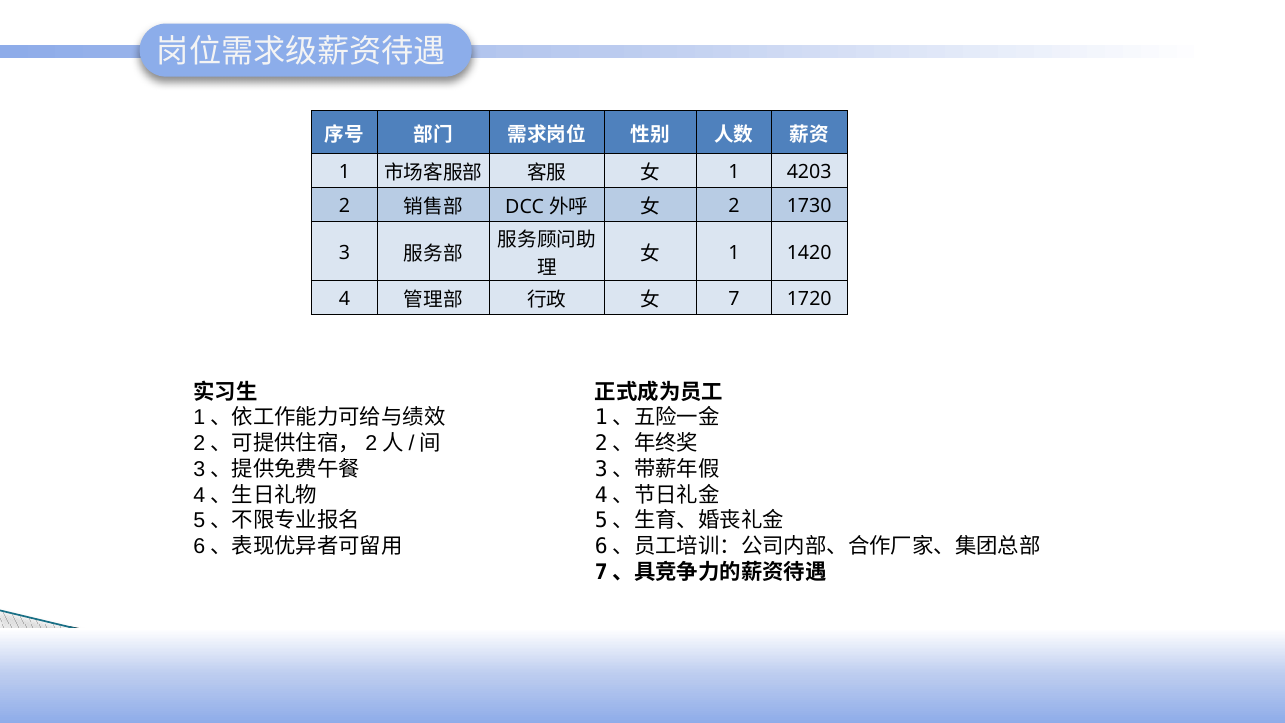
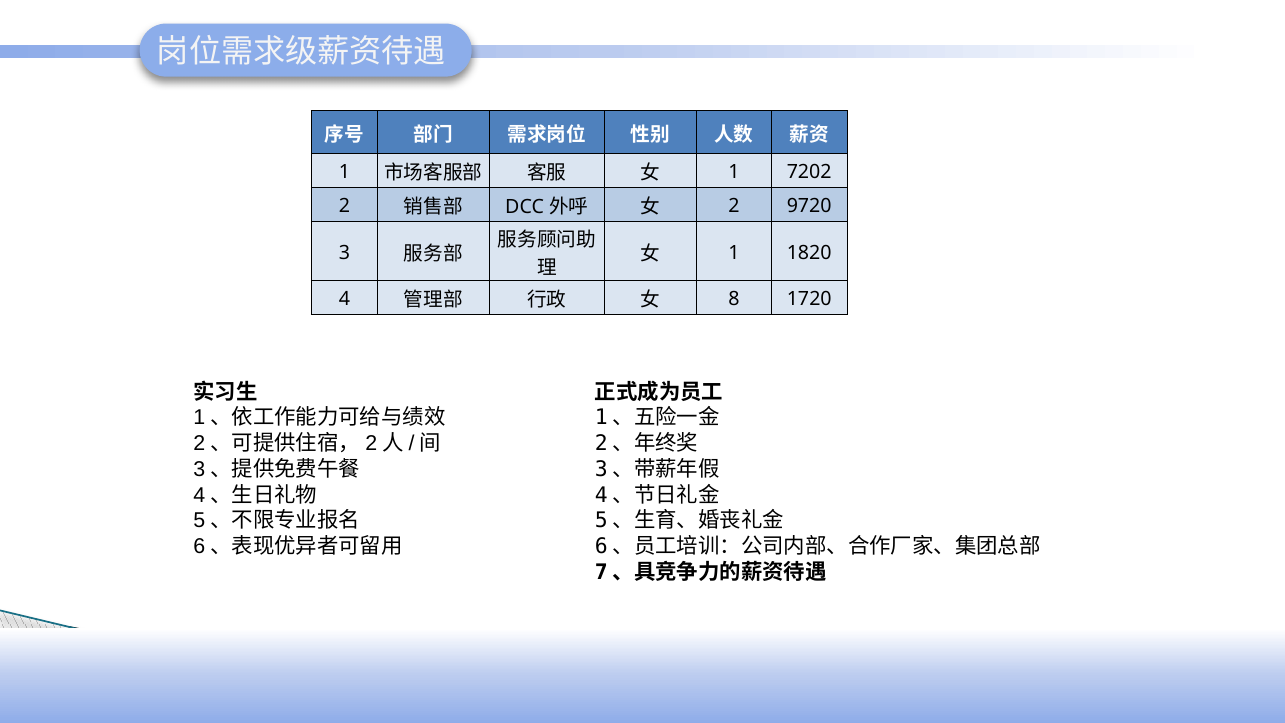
4203: 4203 -> 7202 (809, 172)
1730: 1730 -> 9720 (809, 206)
1420: 1420 -> 1820 (809, 253)
7: 7 -> 8 (734, 299)
